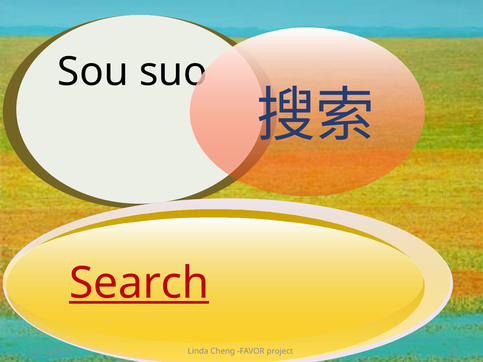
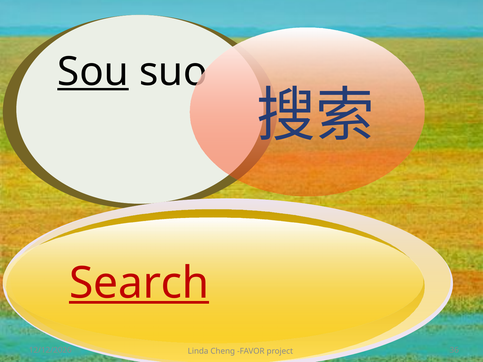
Sou underline: none -> present (93, 72)
